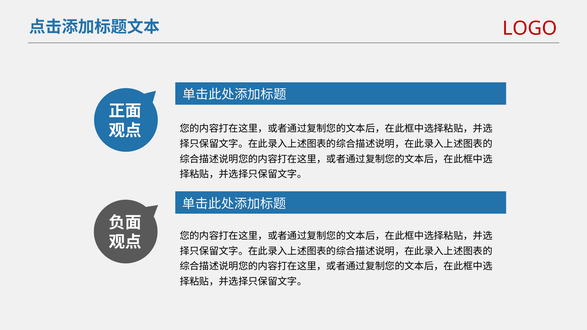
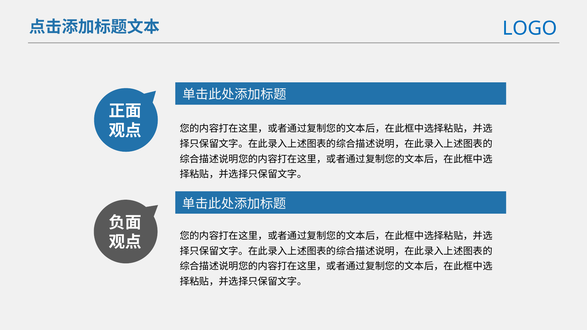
LOGO colour: red -> blue (530, 29)
